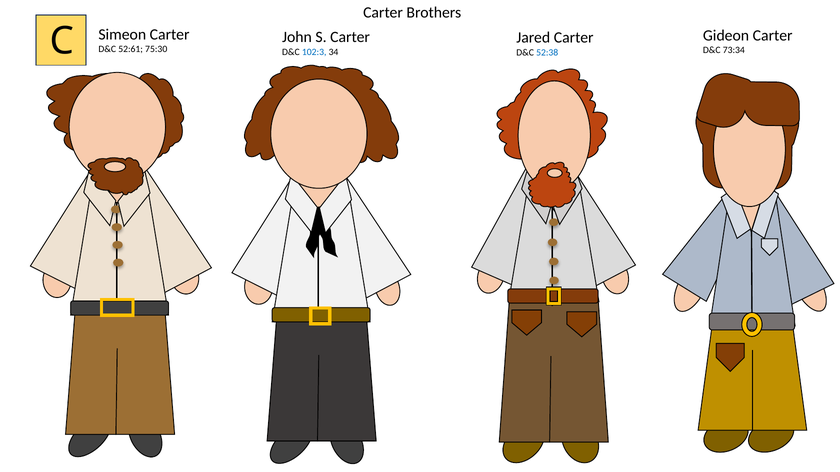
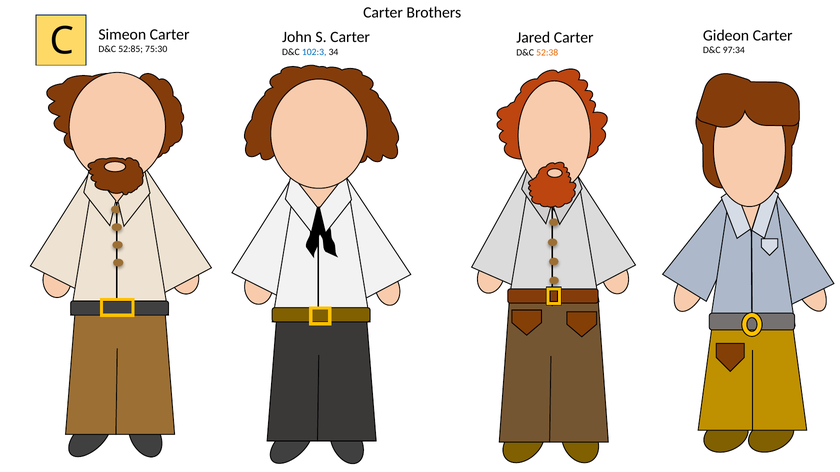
52:61: 52:61 -> 52:85 (131, 49)
73:34: 73:34 -> 97:34 (734, 50)
52:38 colour: blue -> orange (547, 52)
